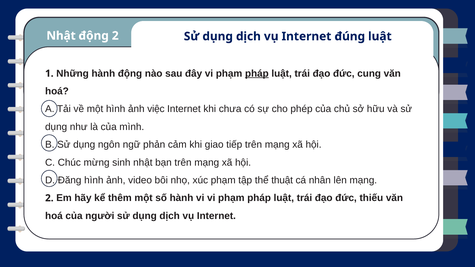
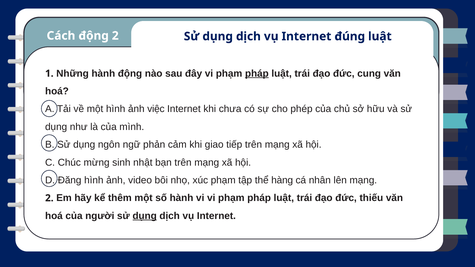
Nhật: Nhật -> Cách (61, 36)
thuật: thuật -> hàng (282, 180)
dụng underline: none -> present (145, 216)
